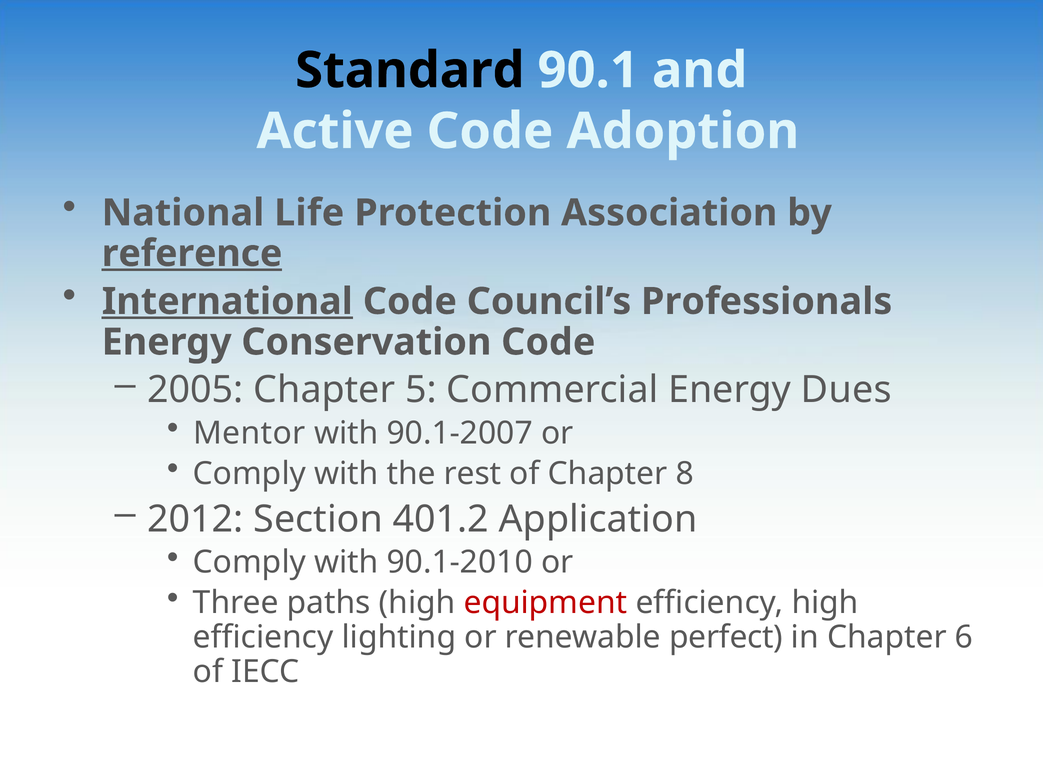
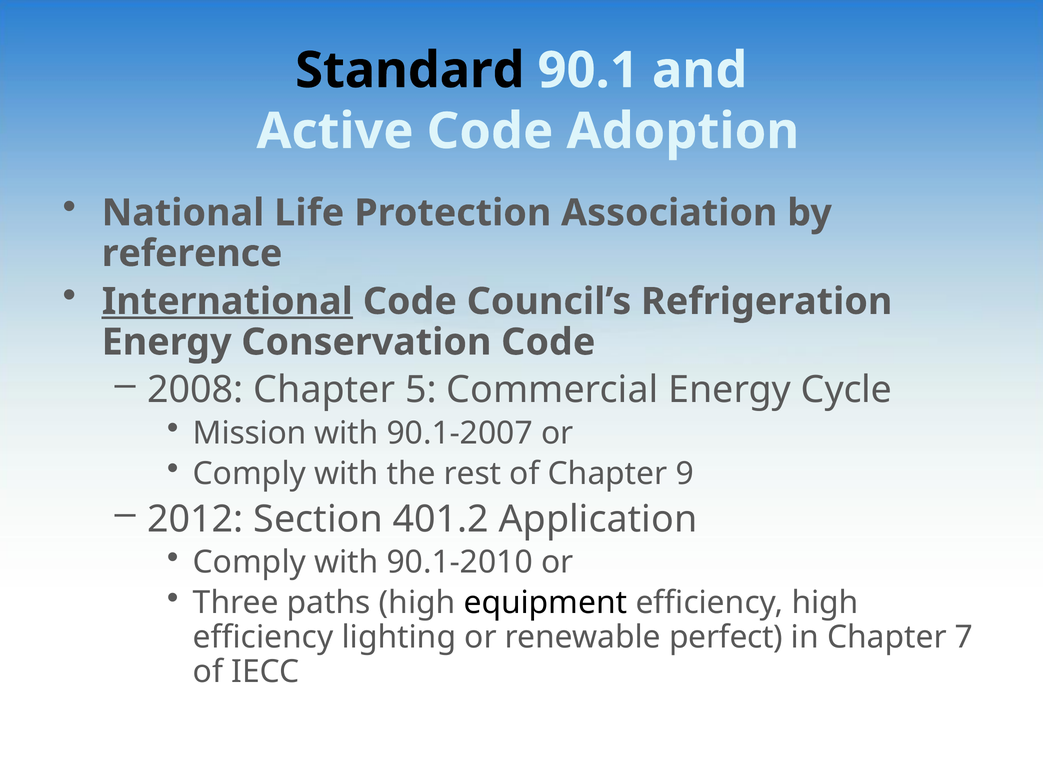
reference underline: present -> none (192, 254)
Professionals: Professionals -> Refrigeration (767, 302)
2005: 2005 -> 2008 (195, 390)
Dues: Dues -> Cycle (847, 390)
Mentor: Mentor -> Mission (250, 433)
8: 8 -> 9 (685, 474)
equipment colour: red -> black (545, 603)
6: 6 -> 7 (964, 638)
